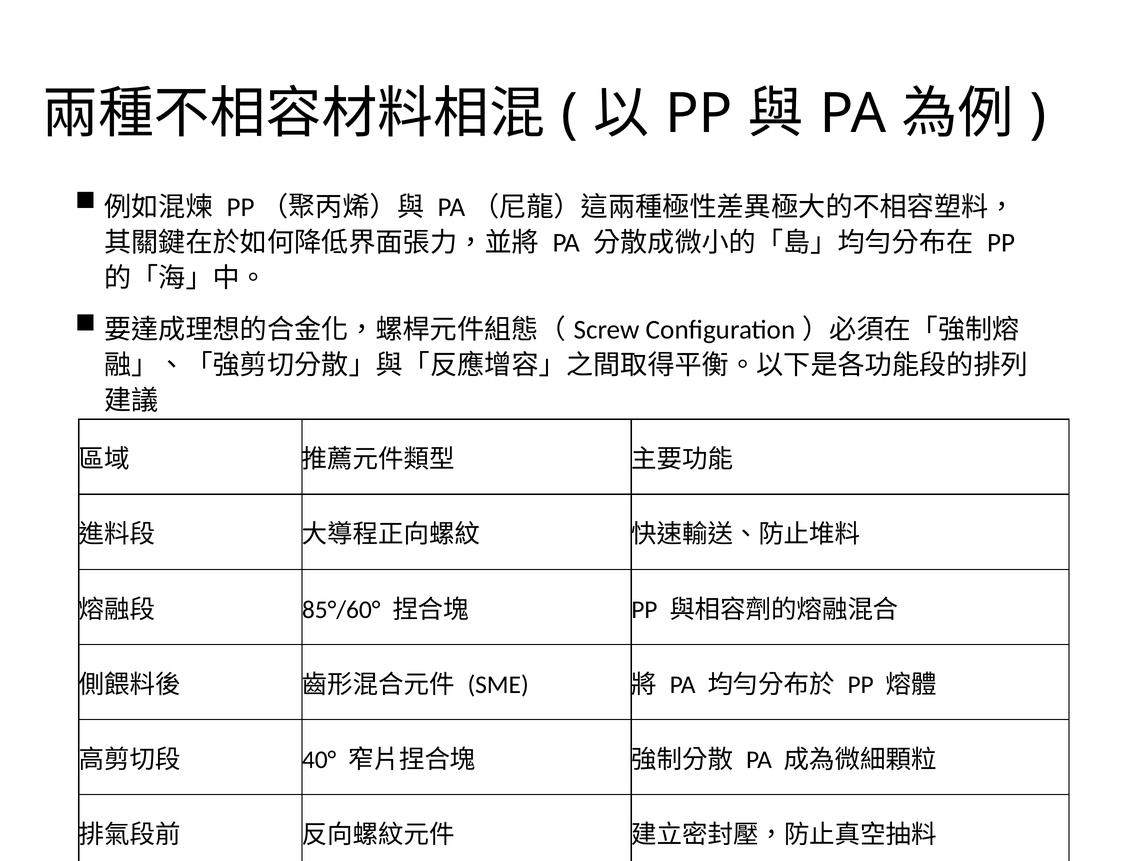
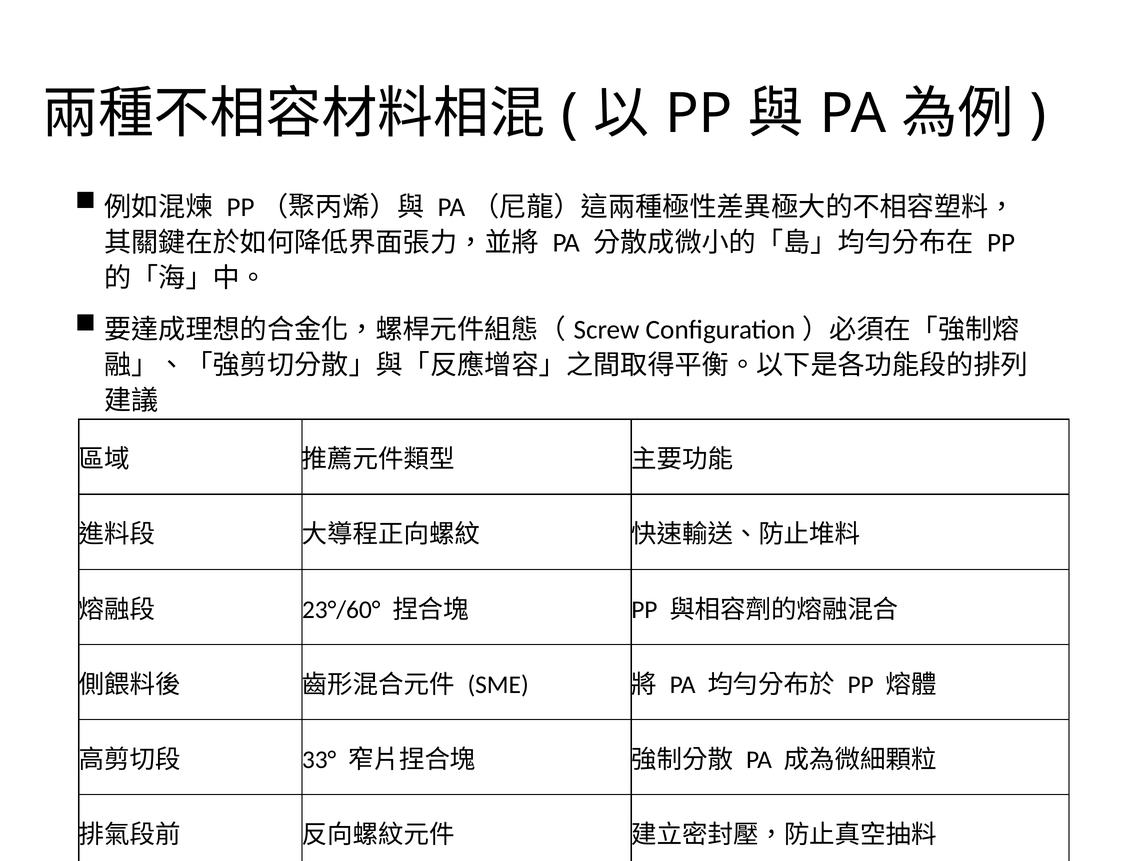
85°/60°: 85°/60° -> 23°/60° (341, 610)
40°: 40° -> 33° (319, 760)
